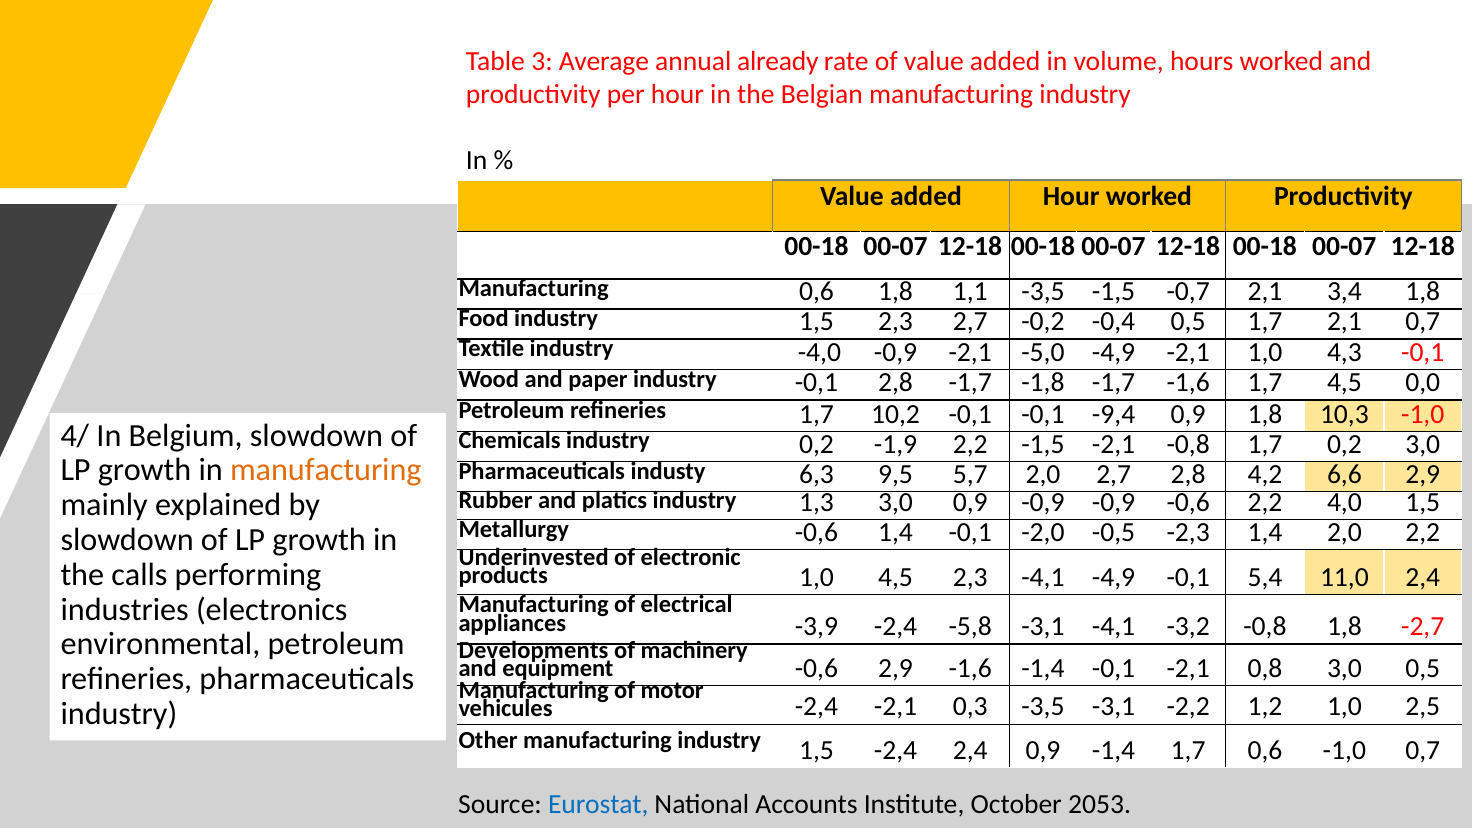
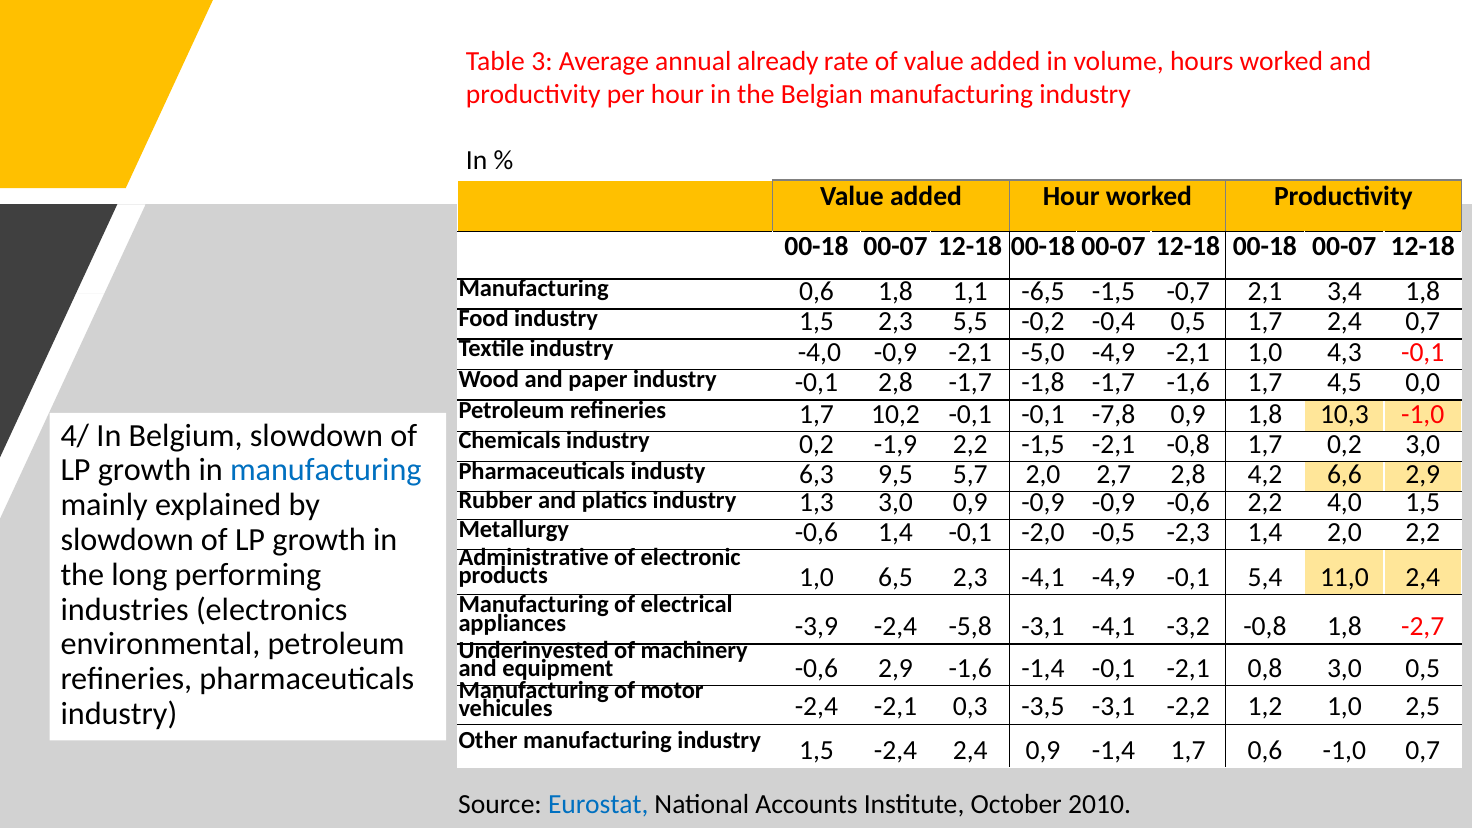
1,1 -3,5: -3,5 -> -6,5 (1043, 292)
2,3 2,7: 2,7 -> 5,5 (970, 322)
1,7 2,1: 2,1 -> 2,4 (1344, 322)
-9,4: -9,4 -> -7,8 (1114, 414)
manufacturing colour: orange -> blue (326, 470)
Underinvested: Underinvested -> Administrative (534, 558)
calls: calls -> long (139, 575)
1,0 4,5: 4,5 -> 6,5 (896, 577)
Developments: Developments -> Underinvested (534, 650)
2053: 2053 -> 2010 (1100, 805)
